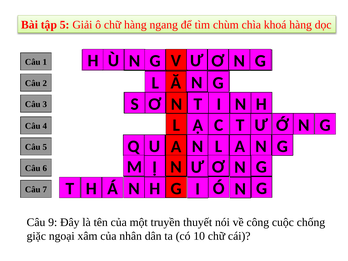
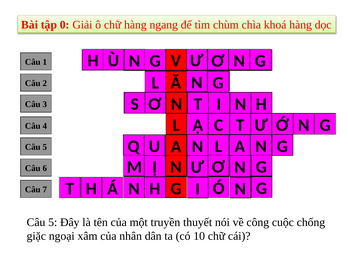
tập 5: 5 -> 0 (65, 25)
9: 9 -> 5 (53, 222)
